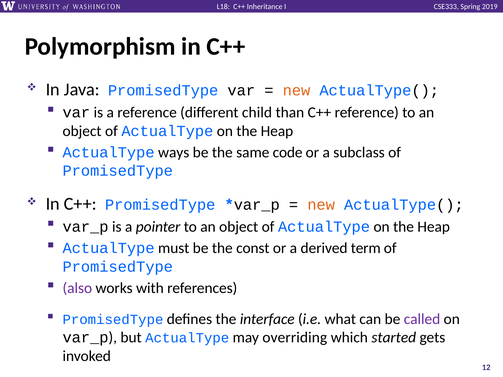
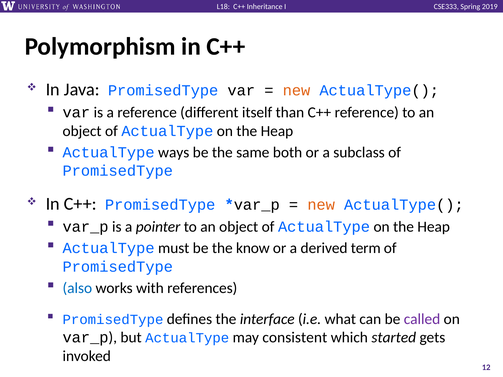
child: child -> itself (257, 113)
code: code -> both (288, 153)
const: const -> know (253, 248)
also colour: purple -> blue (77, 288)
overriding: overriding -> consistent (295, 338)
